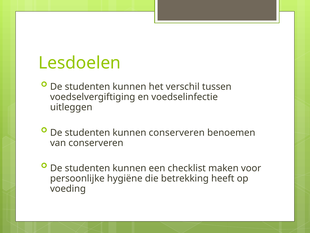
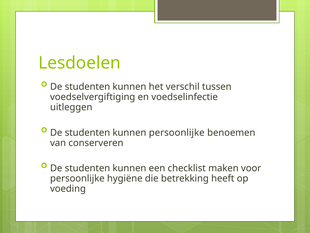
kunnen conserveren: conserveren -> persoonlijke (177, 132)
